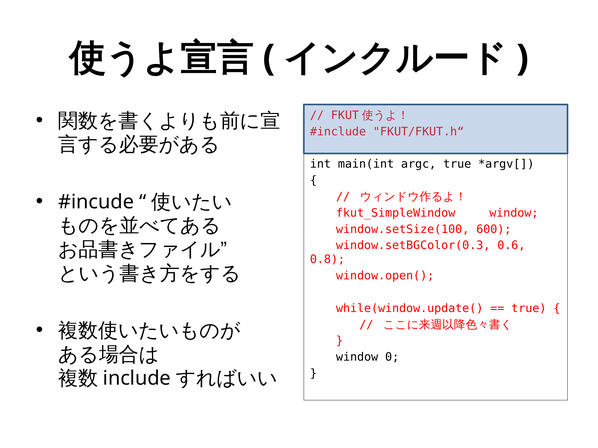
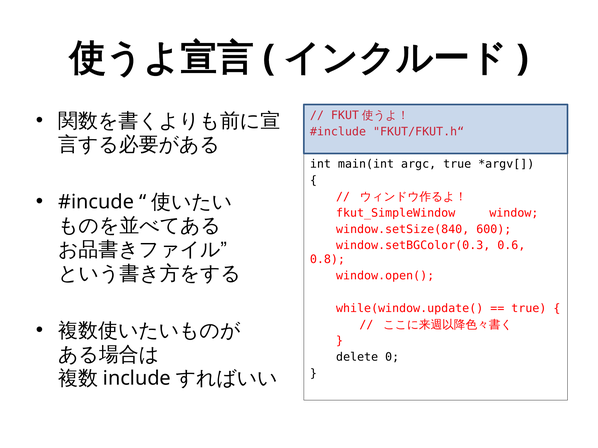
window.setSize(100: window.setSize(100 -> window.setSize(840 (403, 229)
window: window -> delete (357, 357)
